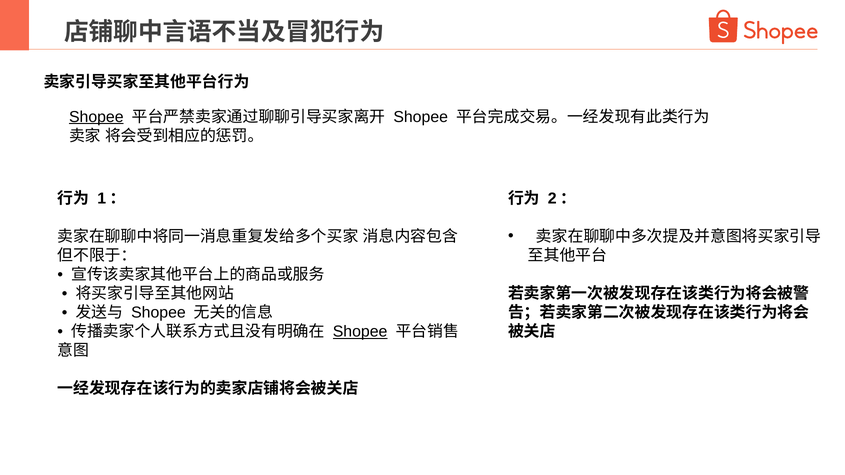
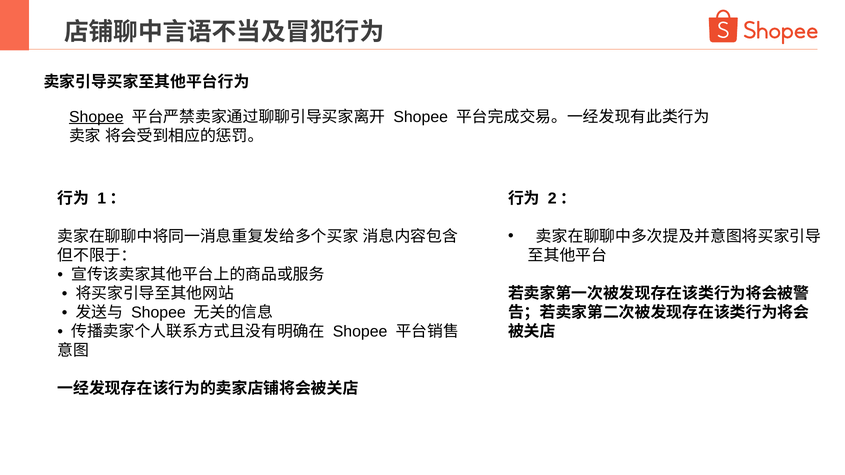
Shopee underline: present -> none (360, 332)
